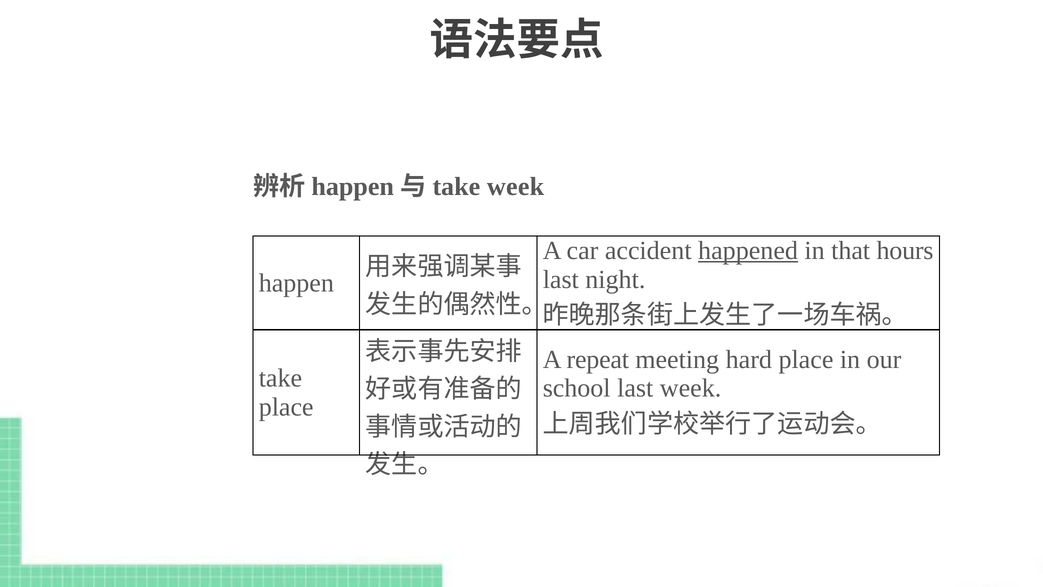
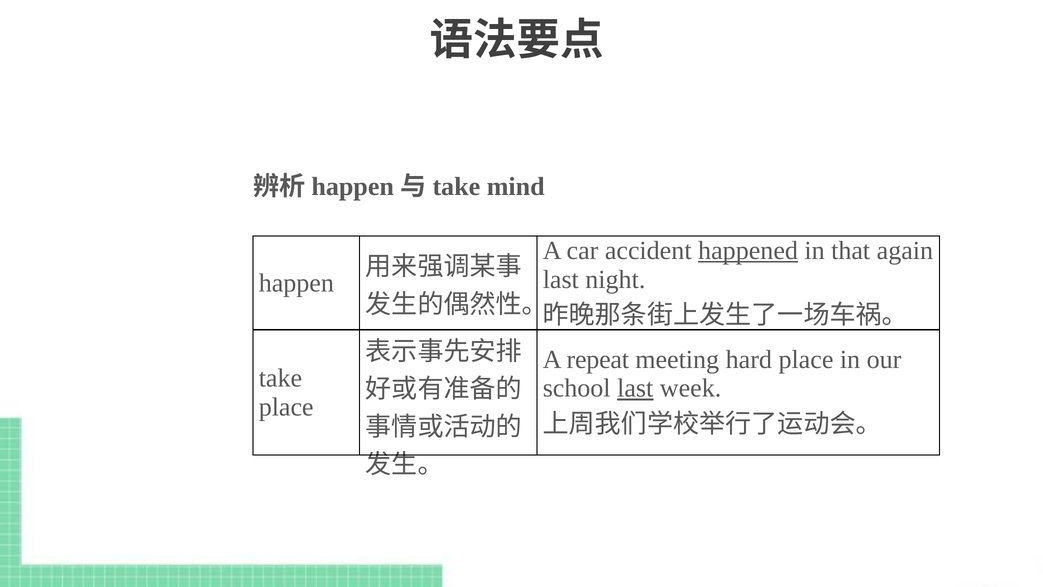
week: week -> mind (516, 187)
hours: hours -> again (905, 250)
last underline: none -> present (635, 388)
